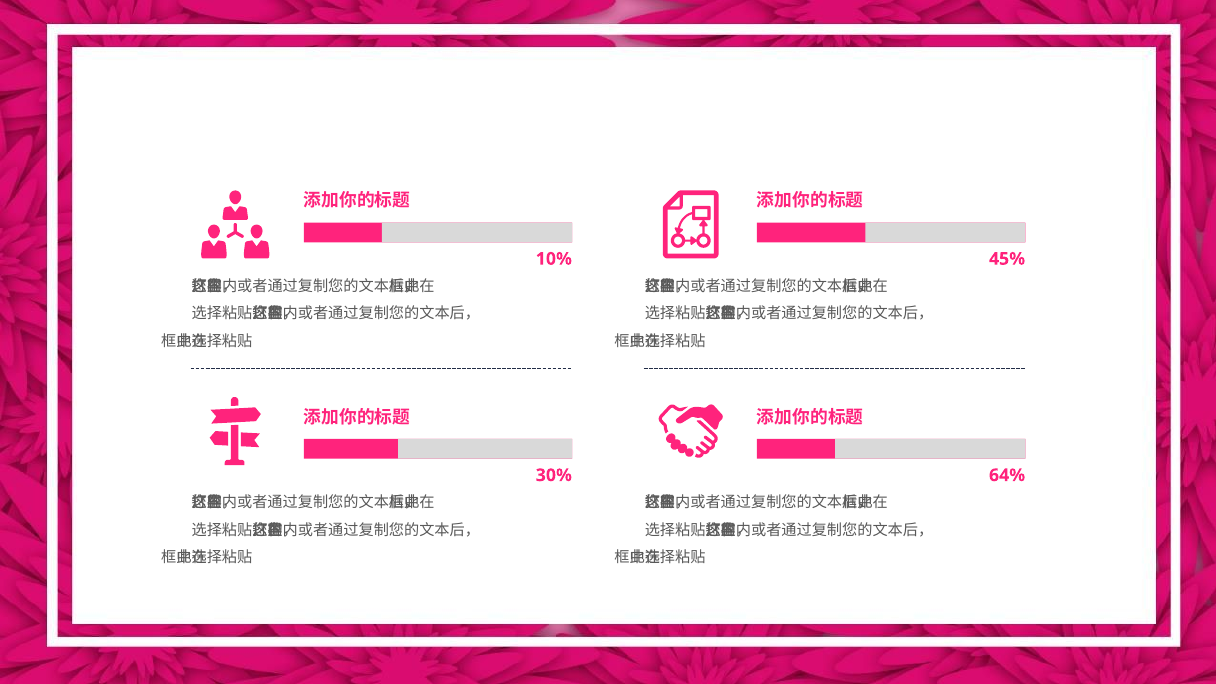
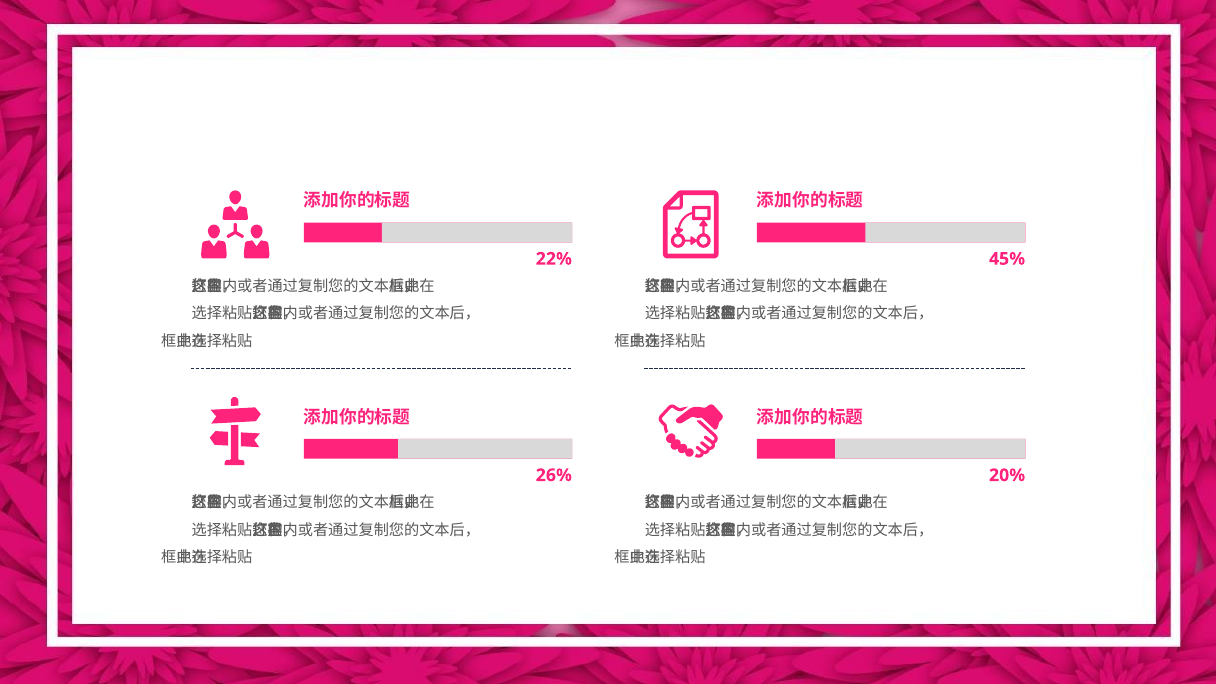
10%: 10% -> 22% (554, 259)
30%: 30% -> 26% (554, 475)
64%: 64% -> 20% (1007, 475)
